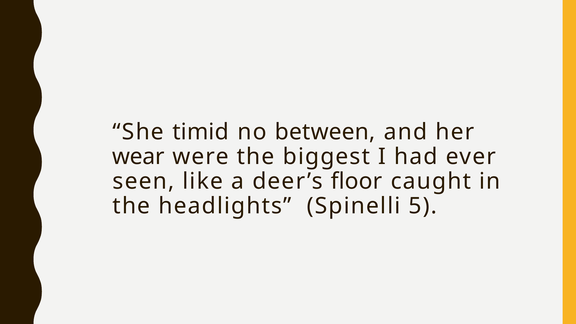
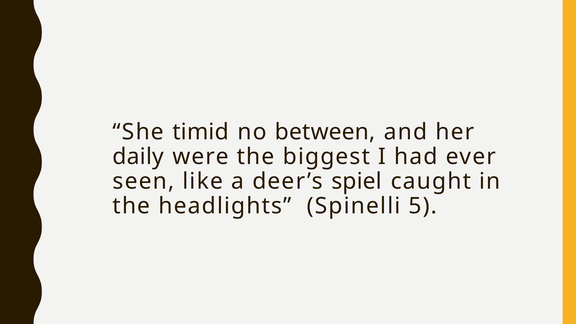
wear: wear -> daily (138, 157)
floor: floor -> spiel (357, 181)
